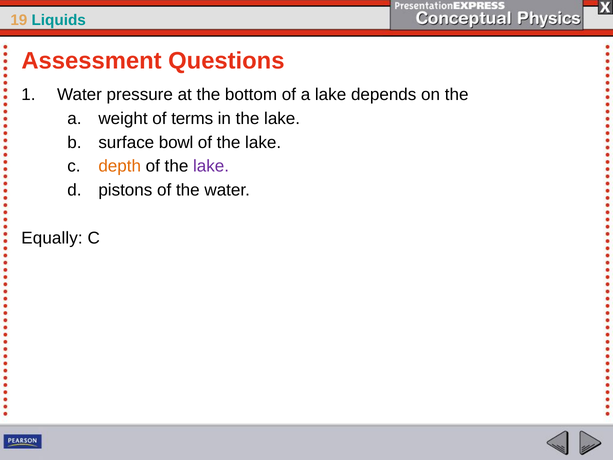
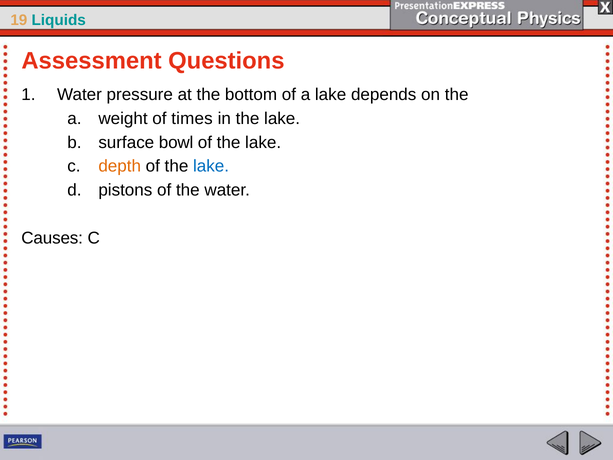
terms: terms -> times (192, 119)
lake colour: purple -> blue (211, 166)
Equally: Equally -> Causes (52, 238)
